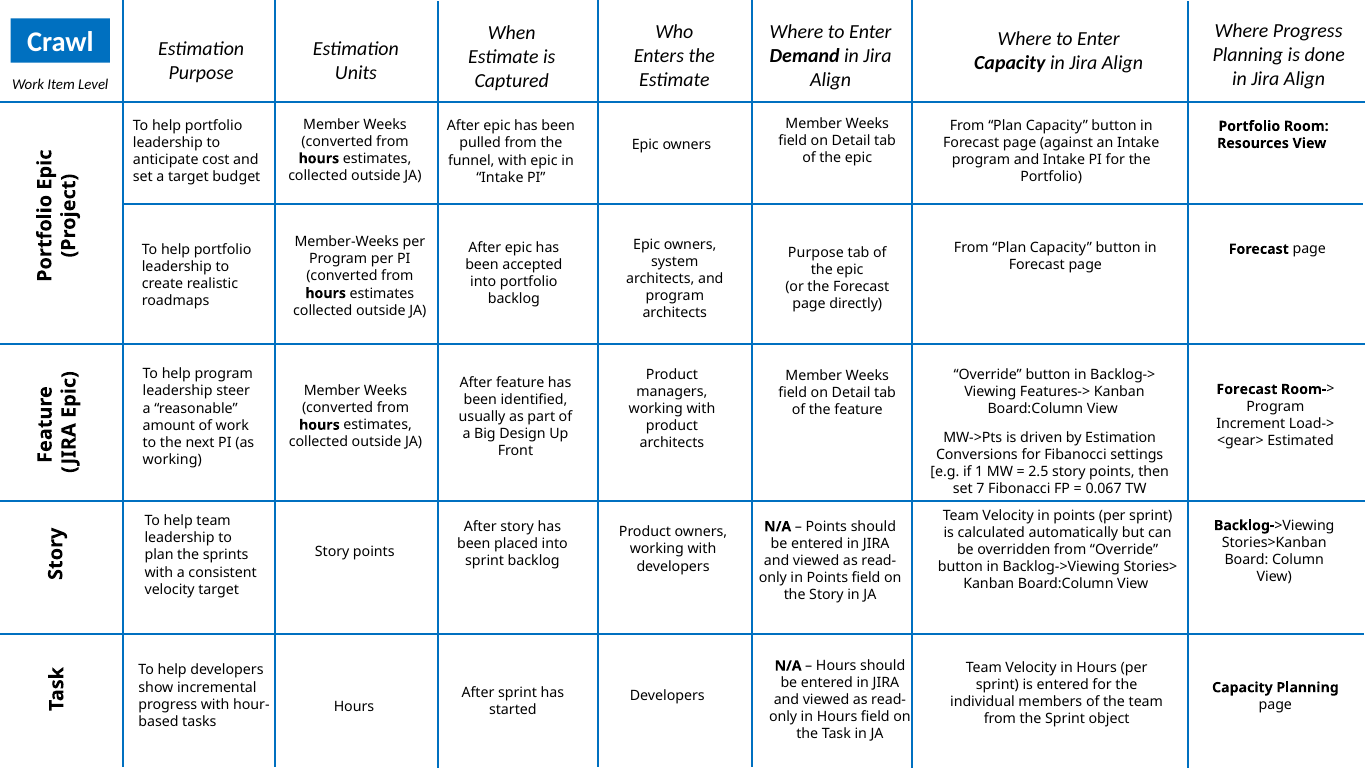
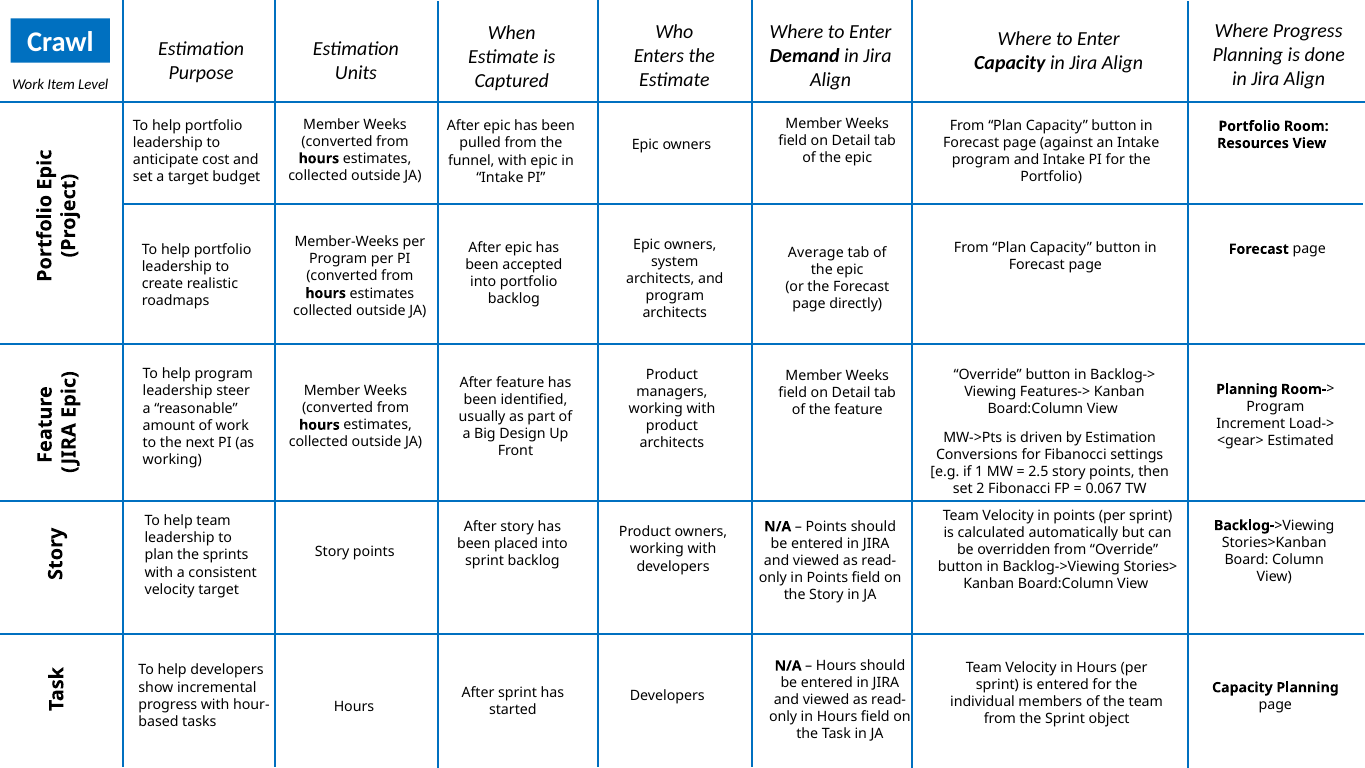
Purpose: Purpose -> Average (816, 252)
Forecast: Forecast -> Planning (1247, 389)
7: 7 -> 2 (981, 489)
